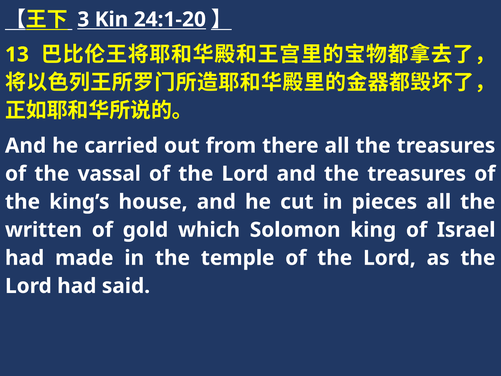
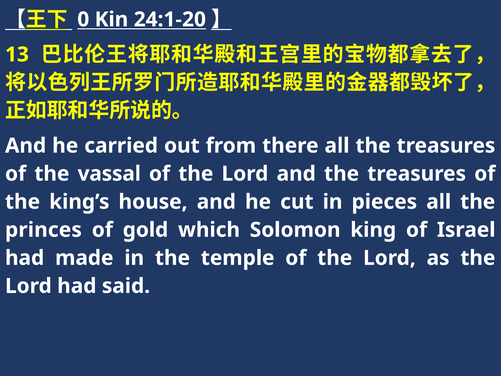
3: 3 -> 0 (83, 19)
written: written -> princes (43, 230)
